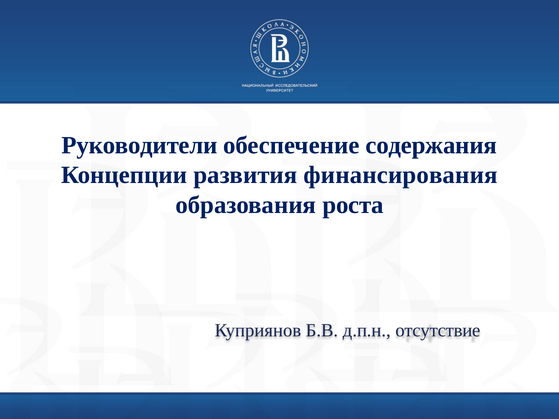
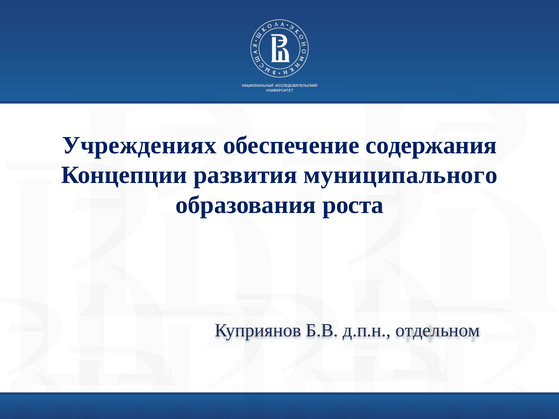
Руководители: Руководители -> Учреждениях (139, 145)
финансирования: финансирования -> муниципального (401, 175)
отсутствие: отсутствие -> отдельном (438, 330)
